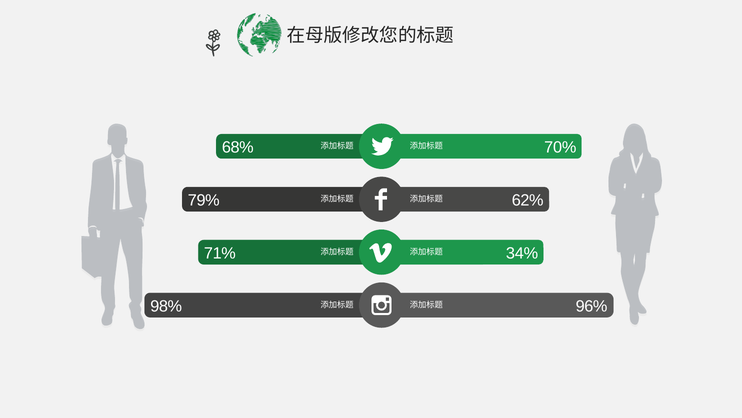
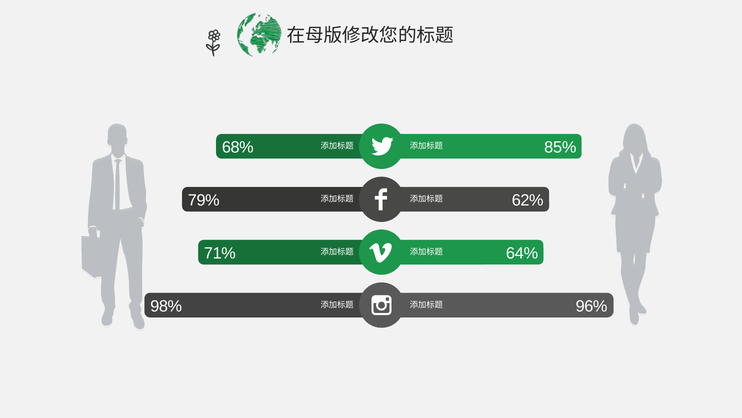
70%: 70% -> 85% (560, 147)
34%: 34% -> 64% (522, 253)
